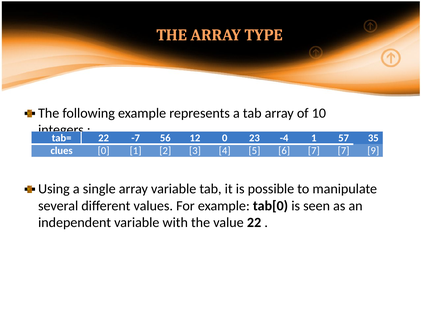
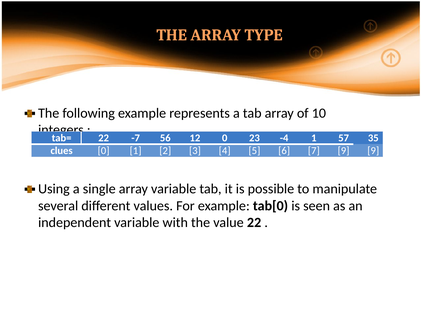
7 7: 7 -> 9 (344, 151)
